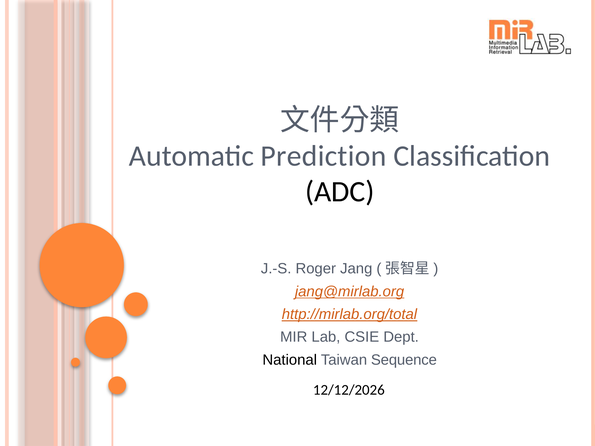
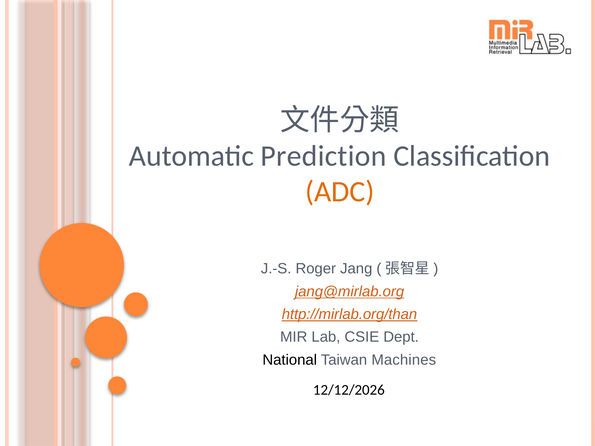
ADC colour: black -> orange (340, 192)
http://mirlab.org/total: http://mirlab.org/total -> http://mirlab.org/than (349, 314)
Sequence: Sequence -> Machines (404, 360)
